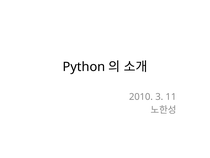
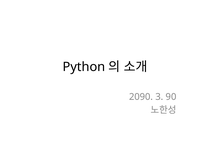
2010: 2010 -> 2090 (141, 97)
11: 11 -> 90 (171, 97)
